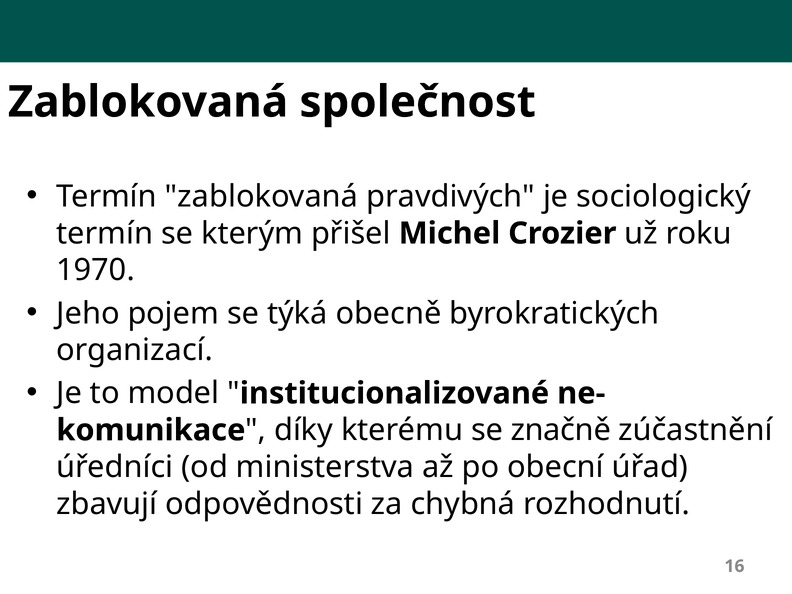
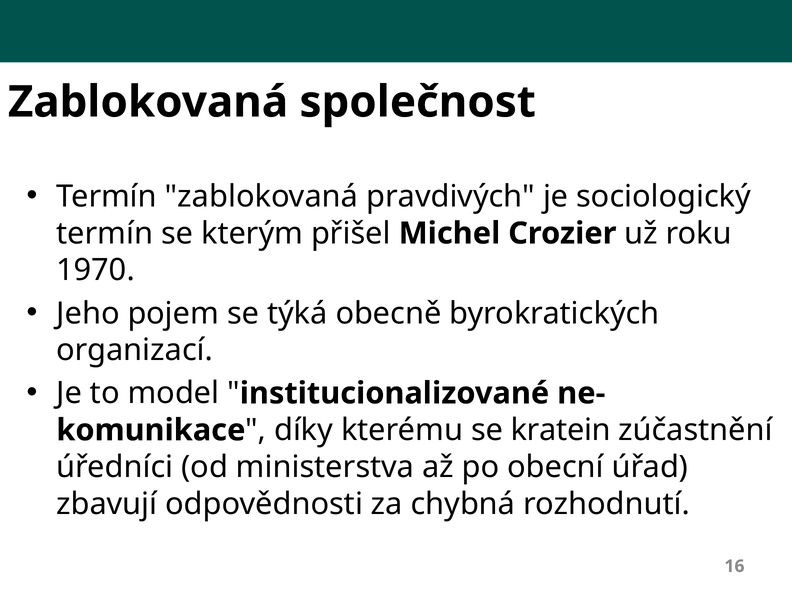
značně: značně -> kratein (561, 430)
